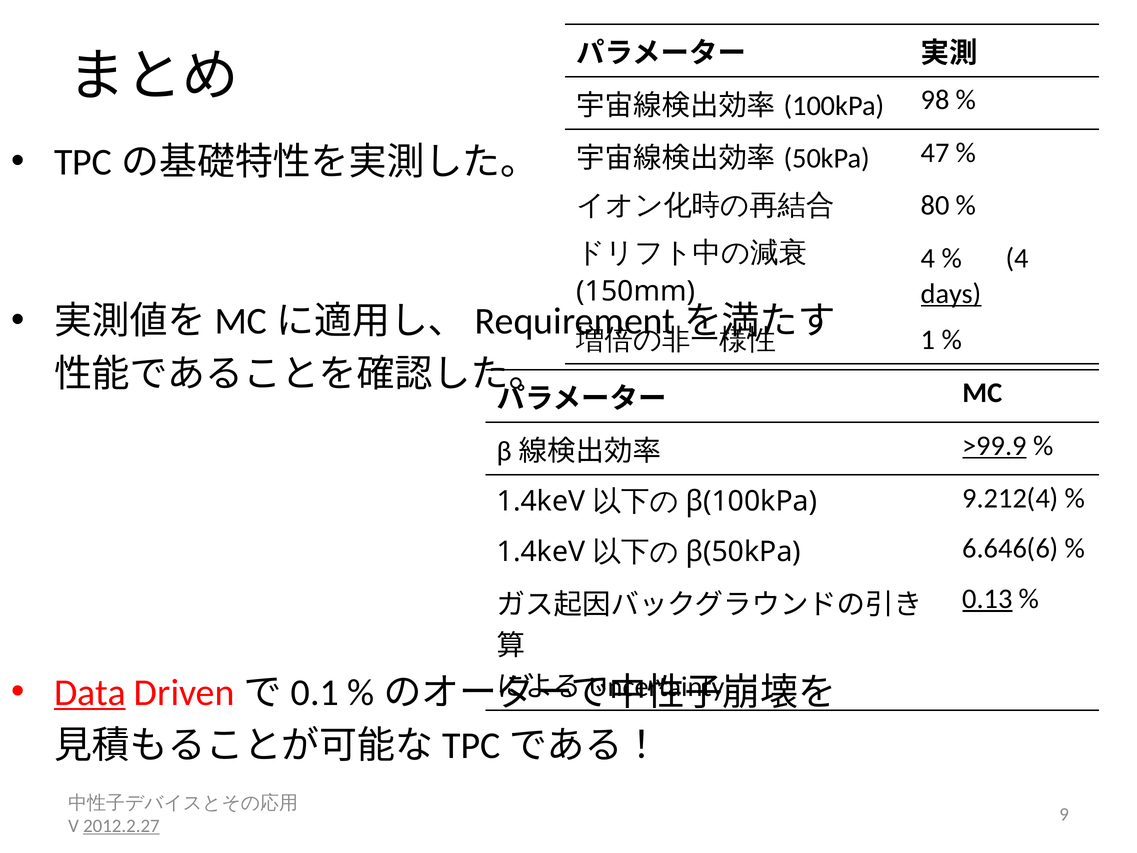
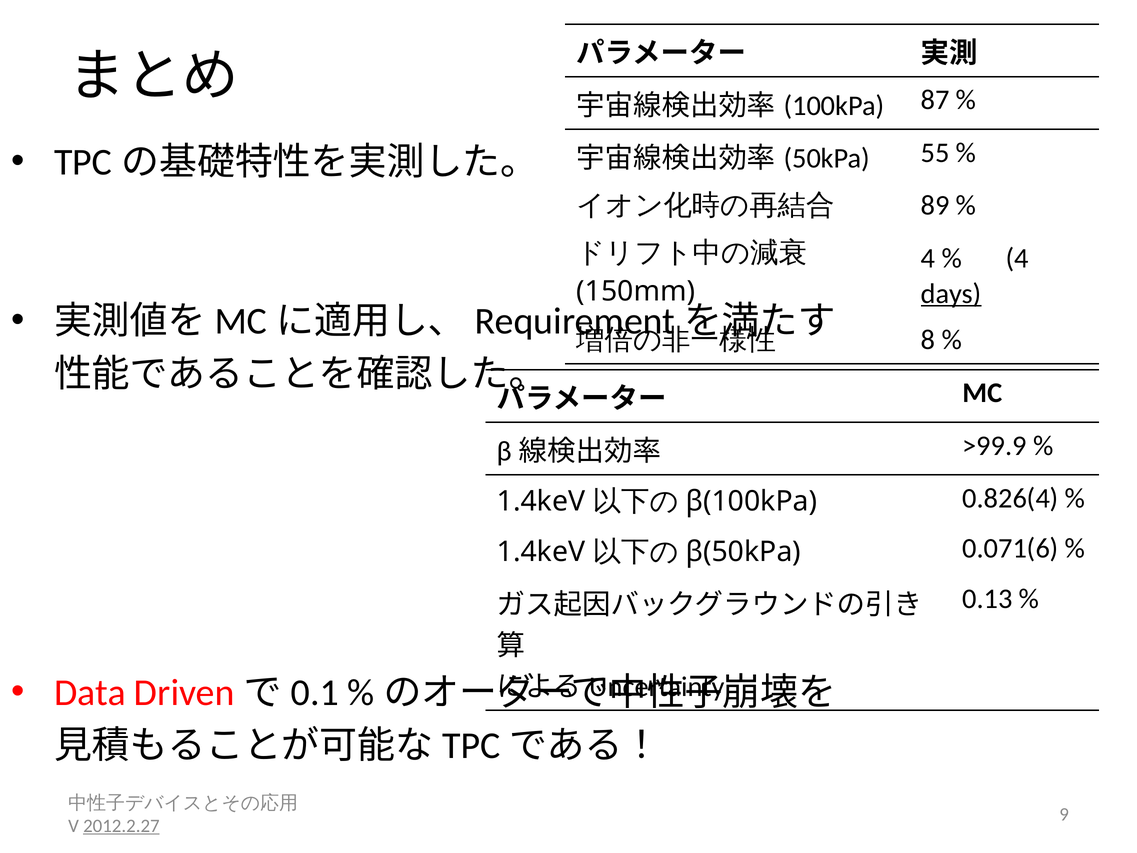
98: 98 -> 87 (935, 100)
47: 47 -> 55 (935, 153)
80: 80 -> 89 (935, 205)
1: 1 -> 8 (928, 340)
>99.9 underline: present -> none (994, 446)
9.212(4: 9.212(4 -> 0.826(4 (1010, 498)
6.646(6: 6.646(6 -> 0.071(6 (1010, 548)
0.13 underline: present -> none (987, 599)
Data underline: present -> none (90, 693)
